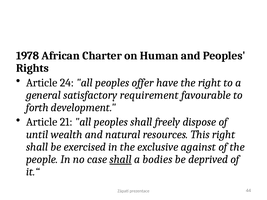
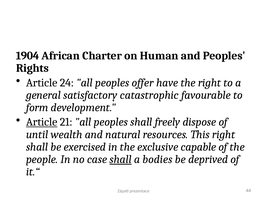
1978: 1978 -> 1904 (28, 56)
requirement: requirement -> catastrophic (149, 95)
forth: forth -> form (37, 108)
Article underline: none -> present (42, 122)
against: against -> capable (198, 147)
